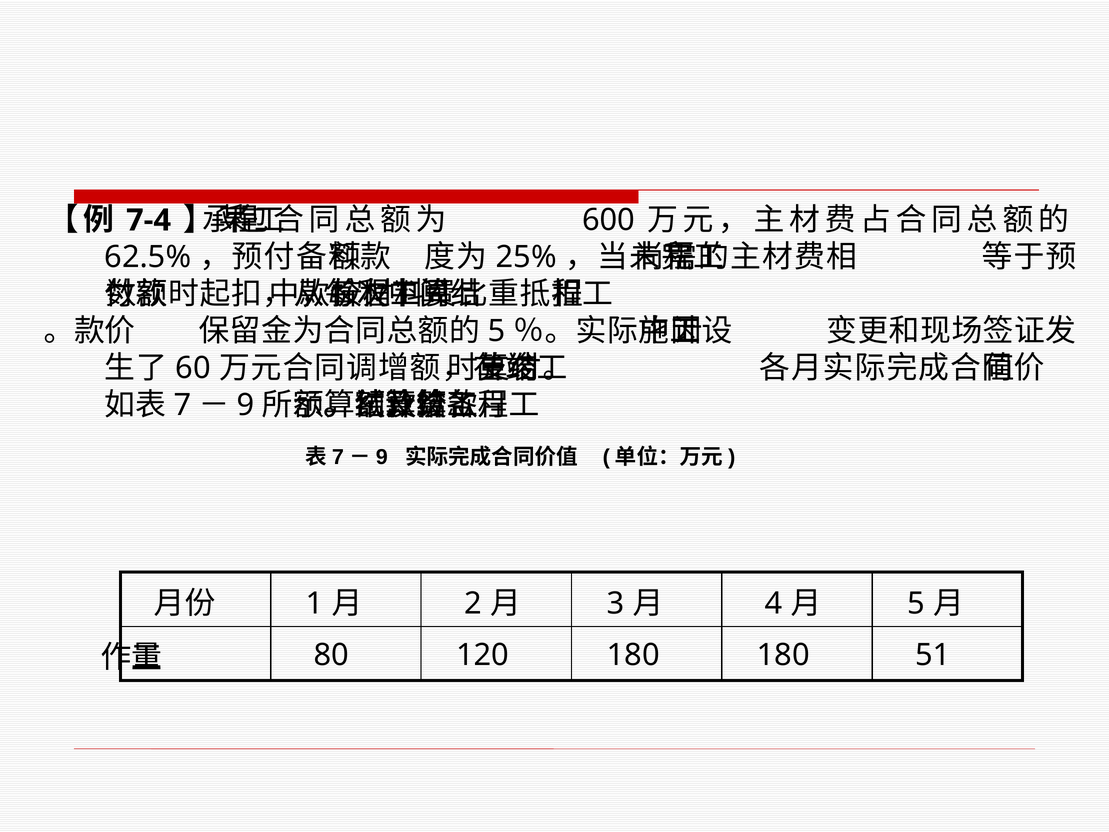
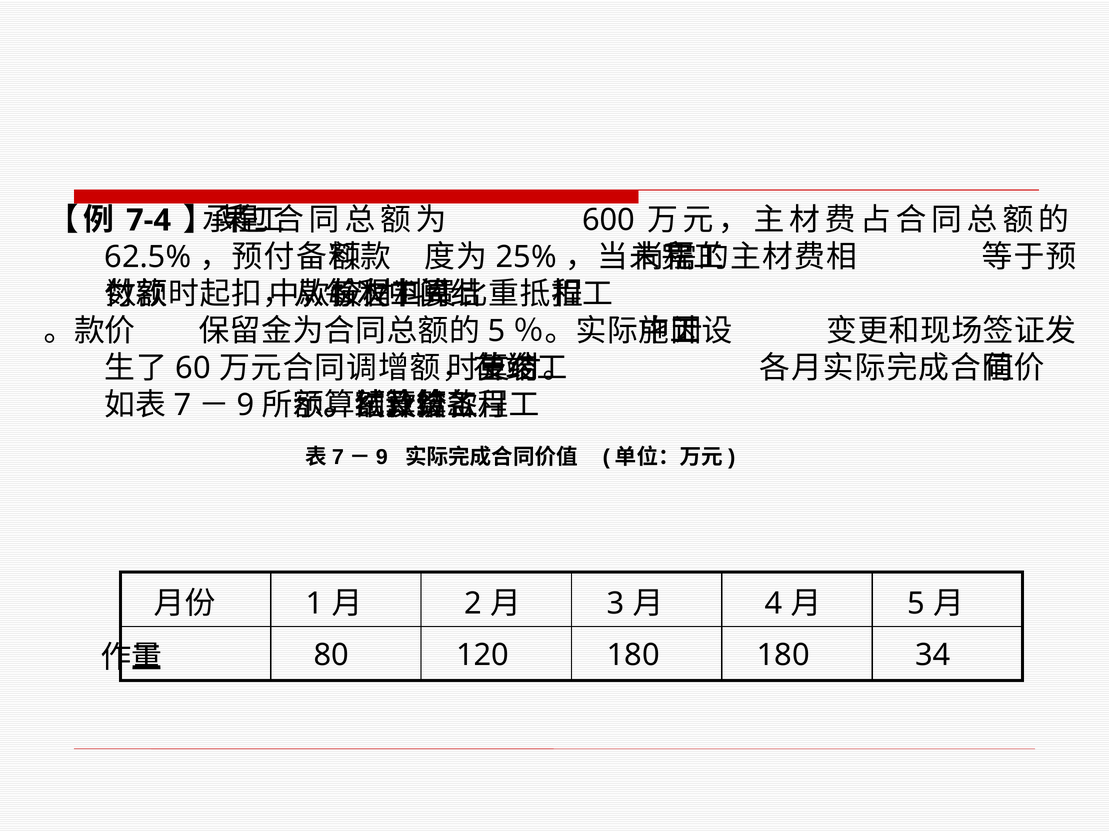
51: 51 -> 34 (933, 655)
